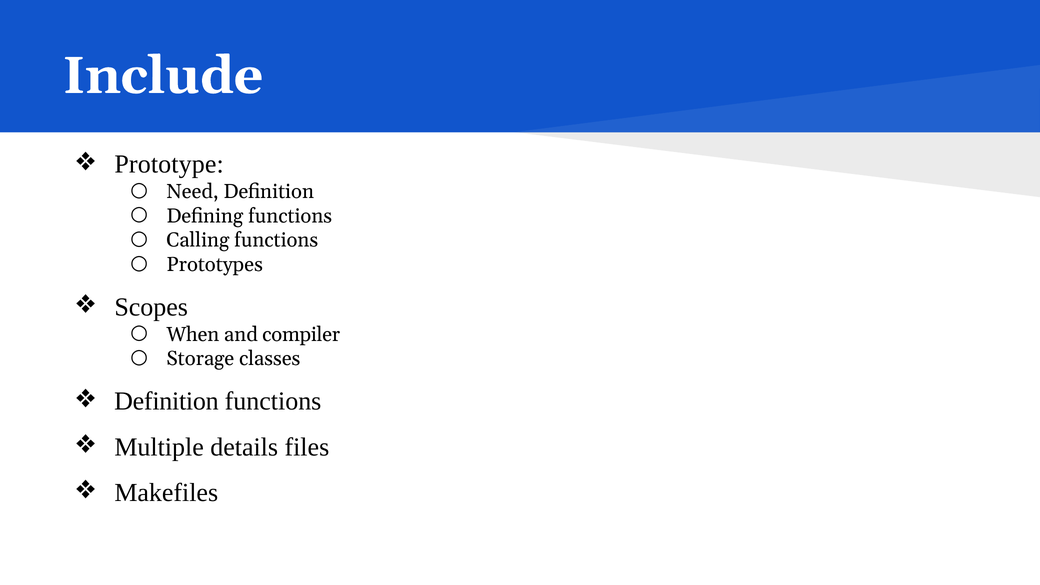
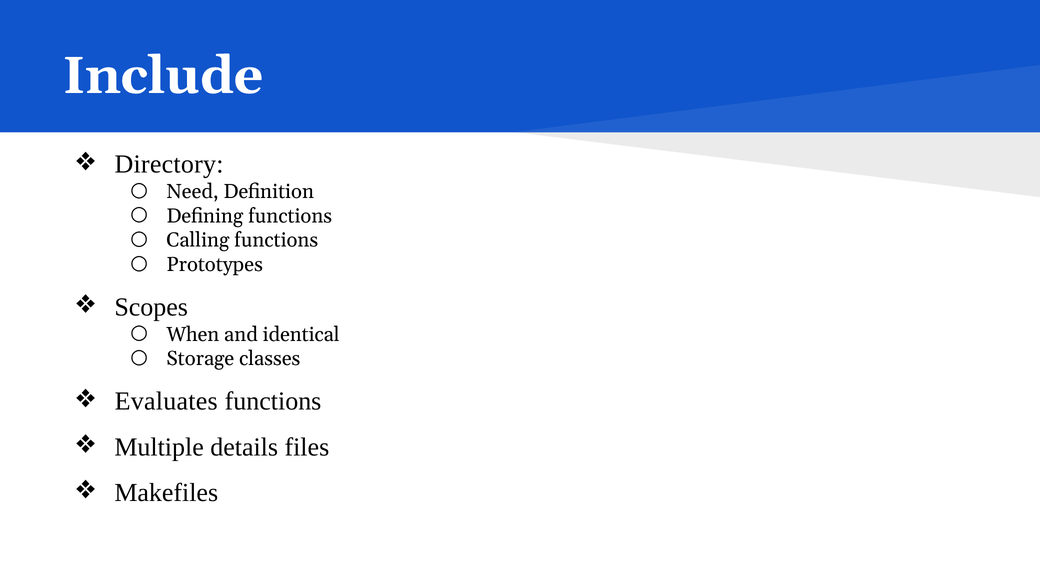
Prototype: Prototype -> Directory (169, 164)
compiler: compiler -> identical (301, 334)
Definition: Definition -> Evaluates (166, 401)
